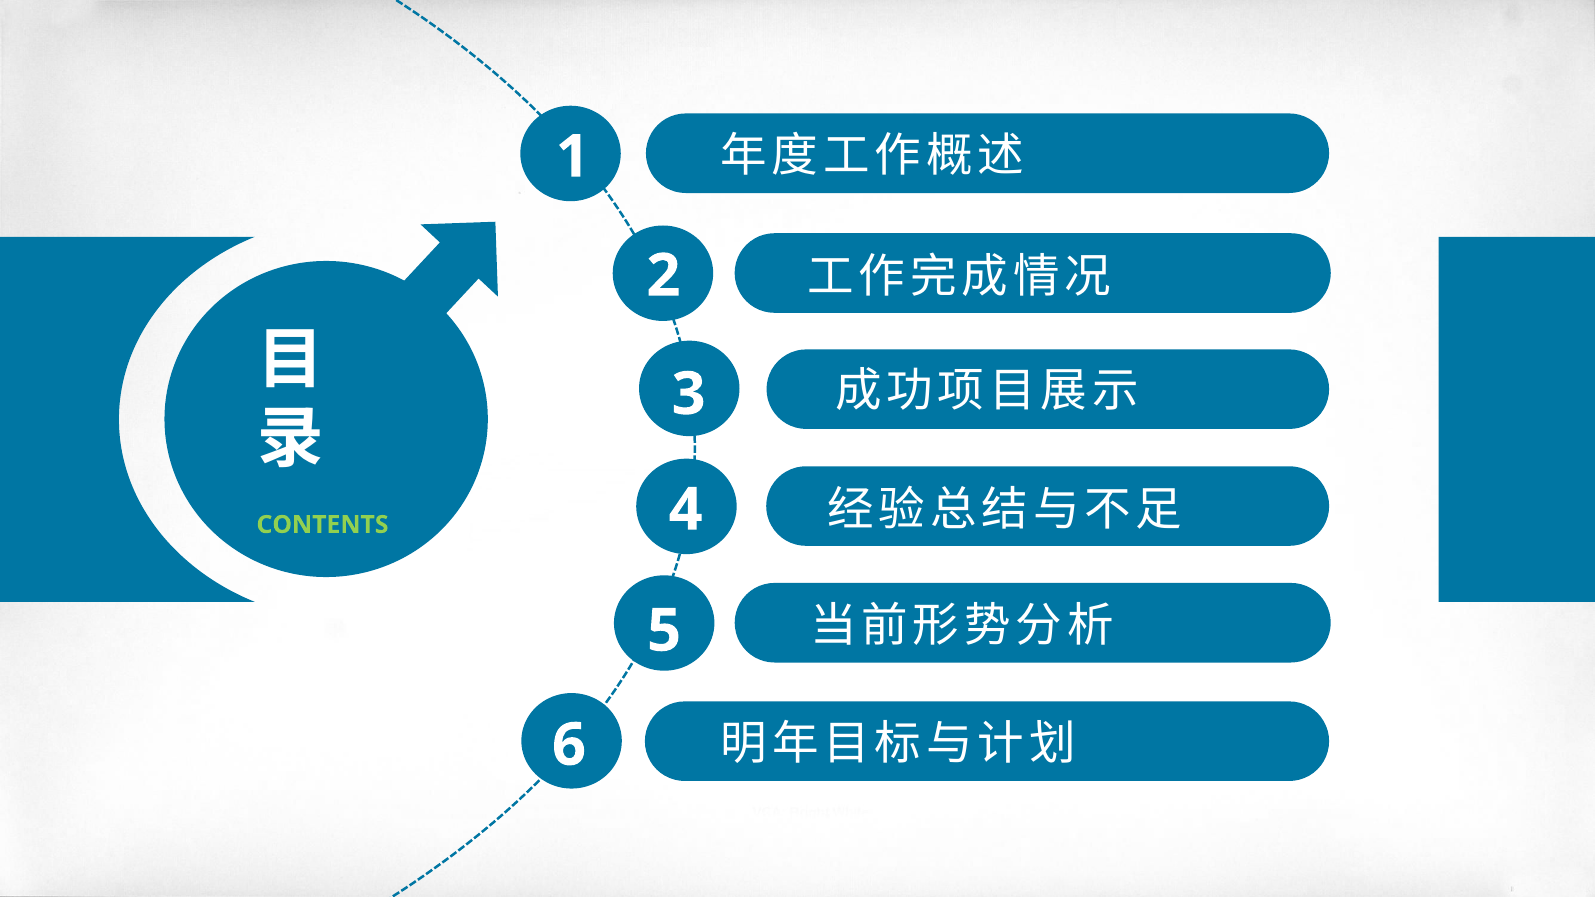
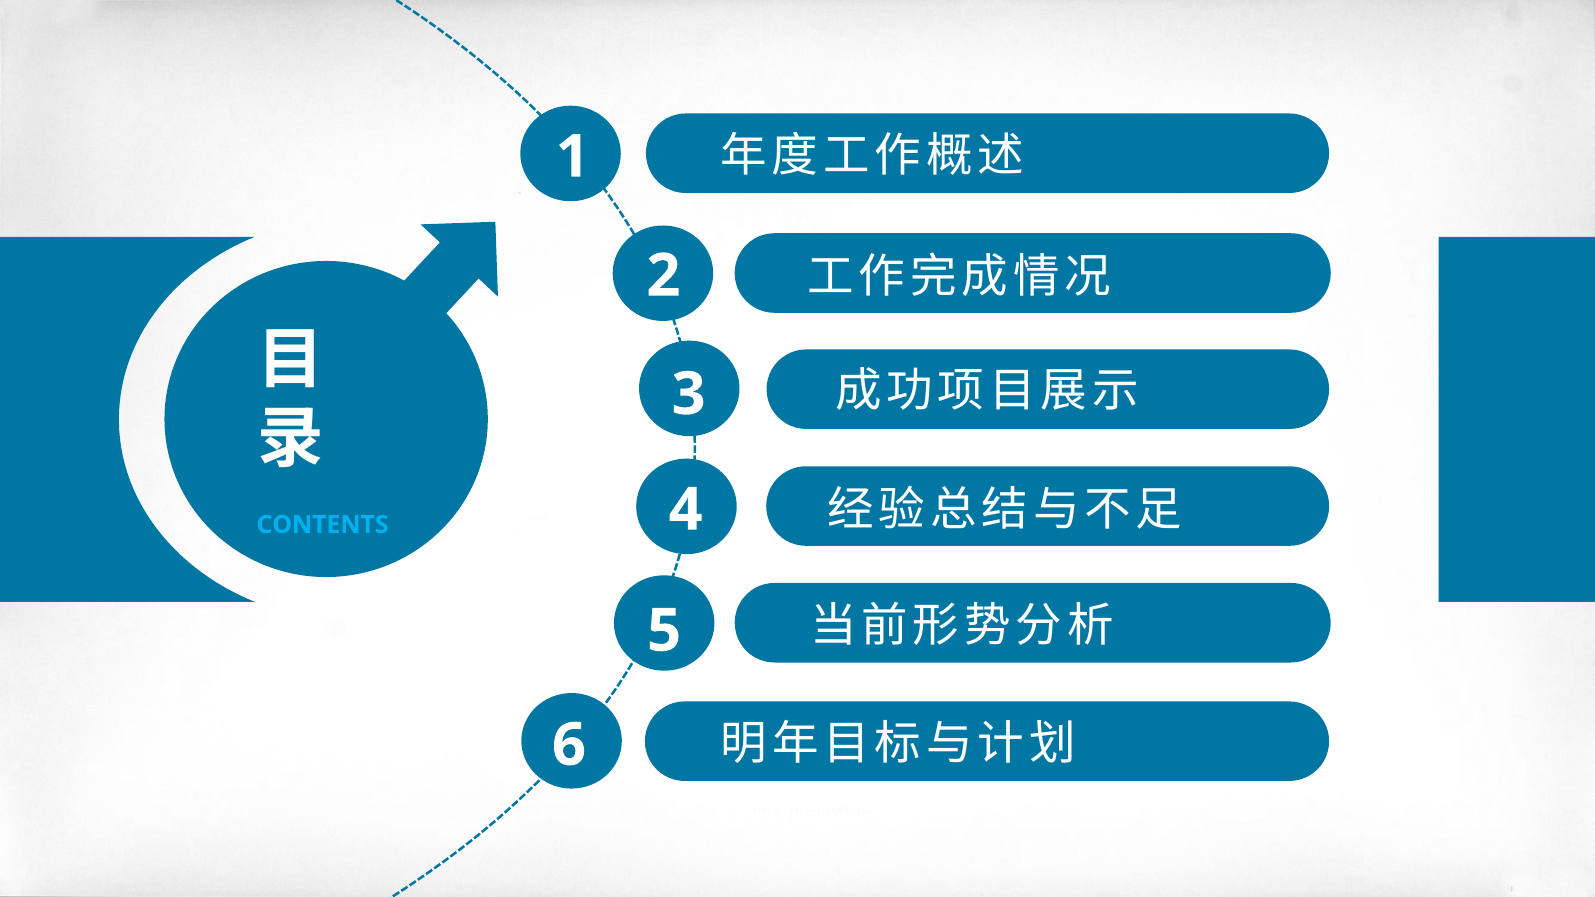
CONTENTS colour: light green -> light blue (322, 525)
